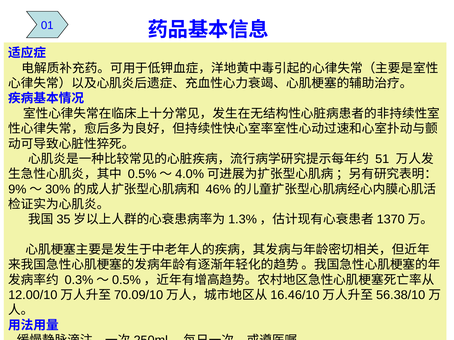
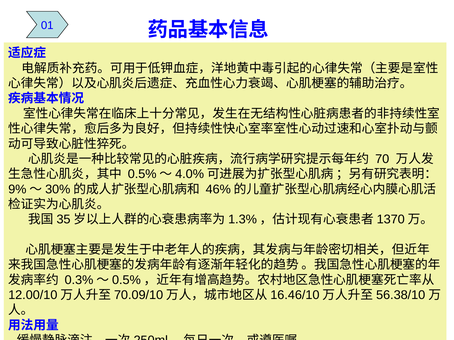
51: 51 -> 70 (382, 159)
